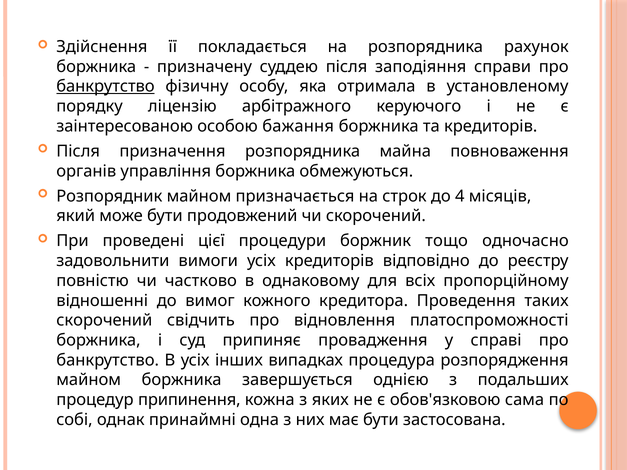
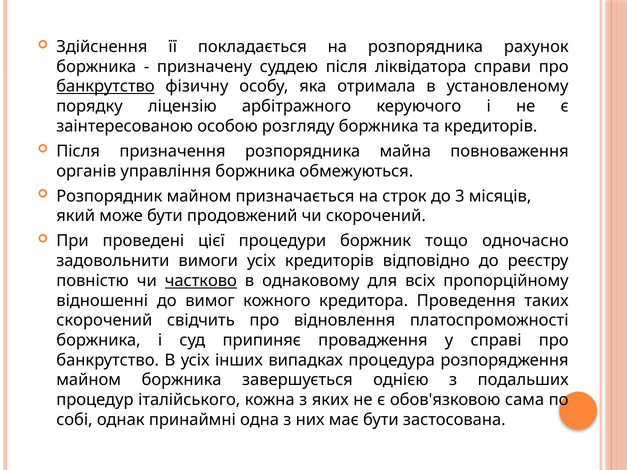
заподіяння: заподіяння -> ліквідатора (421, 67)
бажання: бажання -> розгляду (298, 126)
4: 4 -> 3 (460, 196)
частково underline: none -> present (201, 281)
припинення: припинення -> італійського (189, 400)
